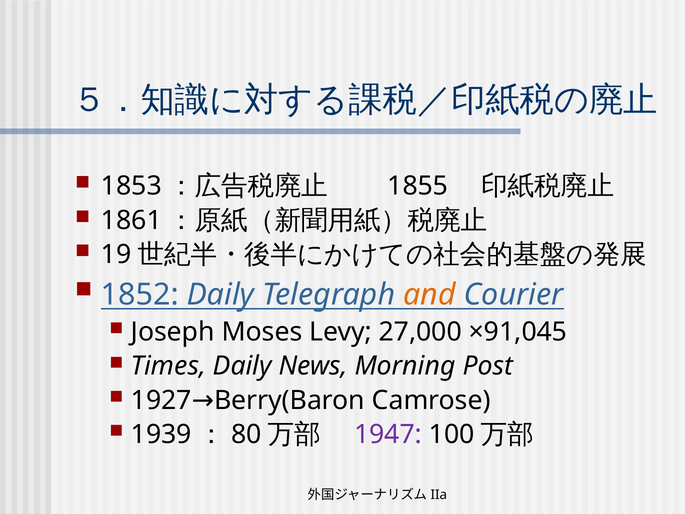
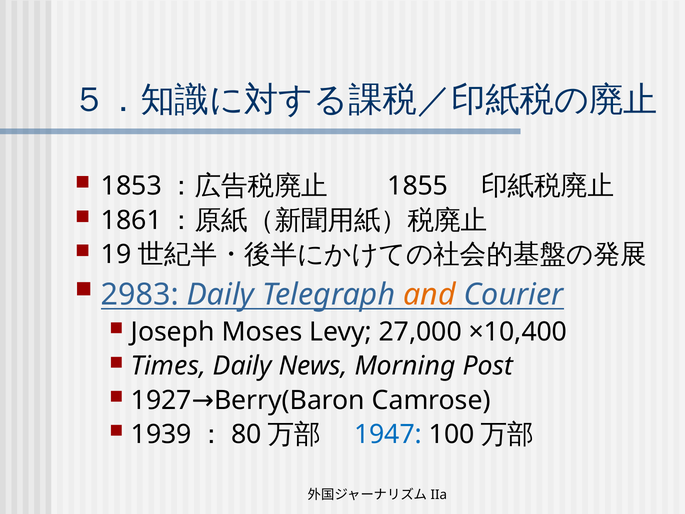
1852: 1852 -> 2983 (140, 295)
×91,045: ×91,045 -> ×10,400 (518, 332)
1947 colour: purple -> blue (388, 434)
